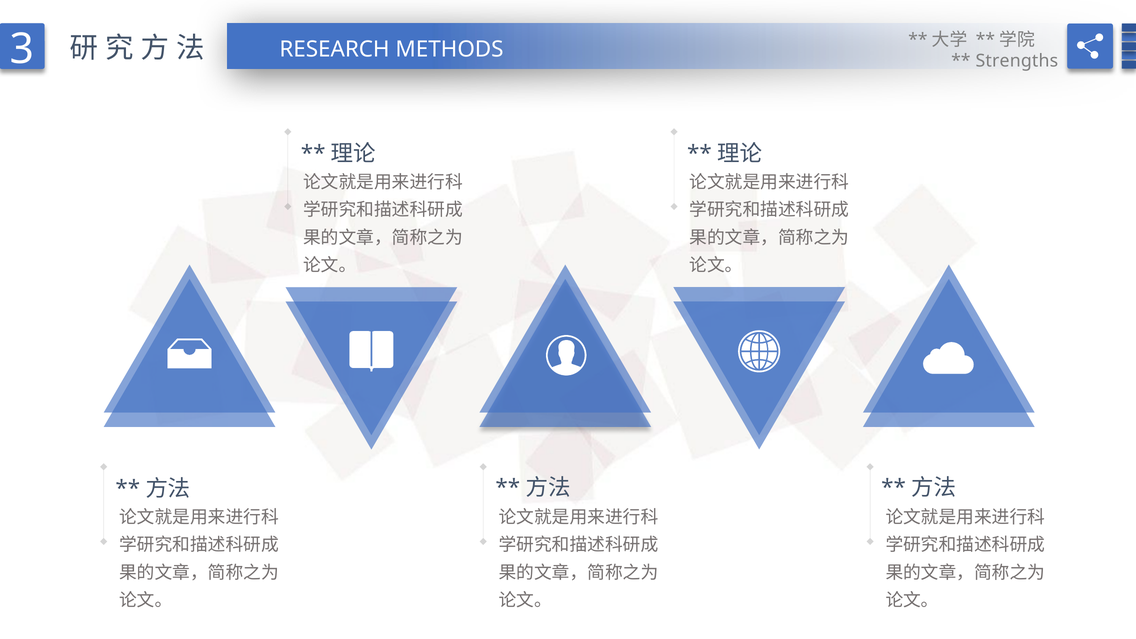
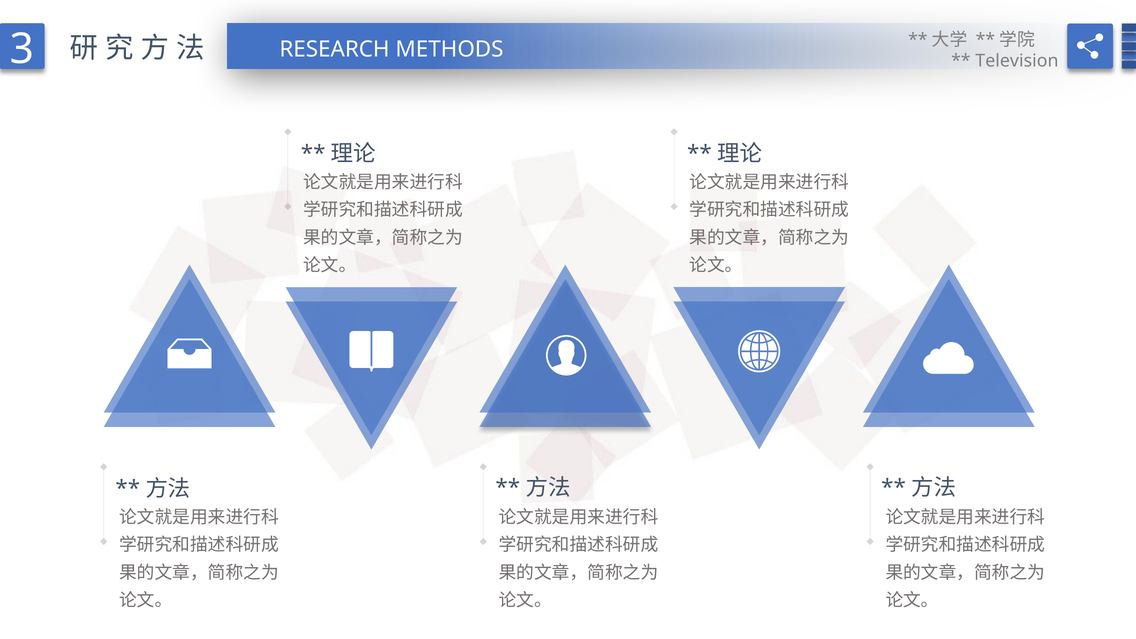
Strengths: Strengths -> Television (1017, 61)
